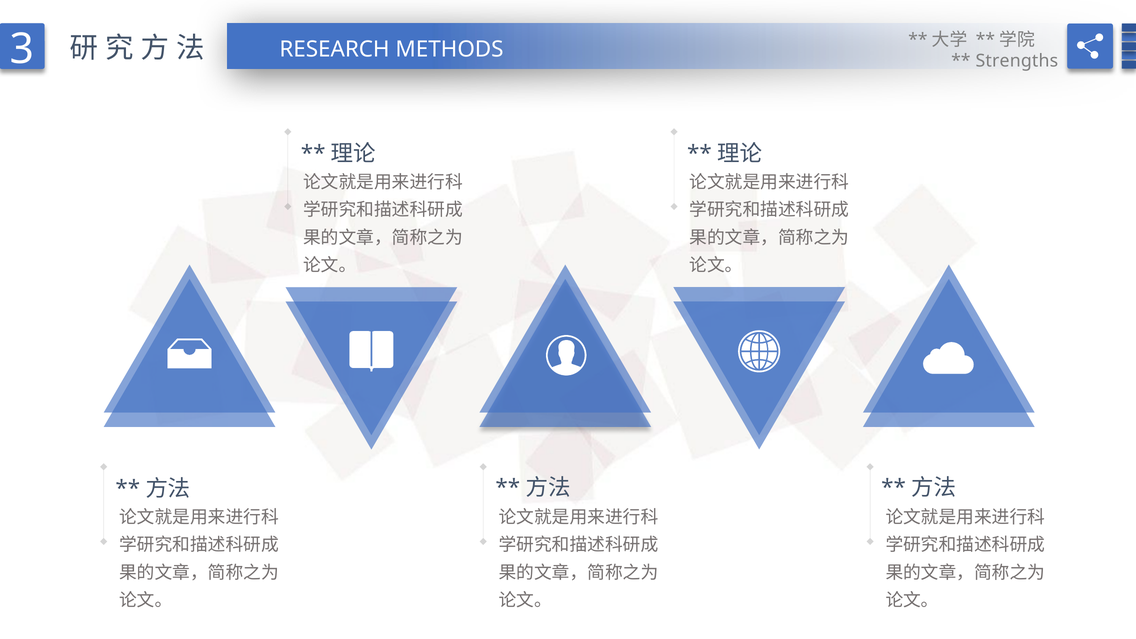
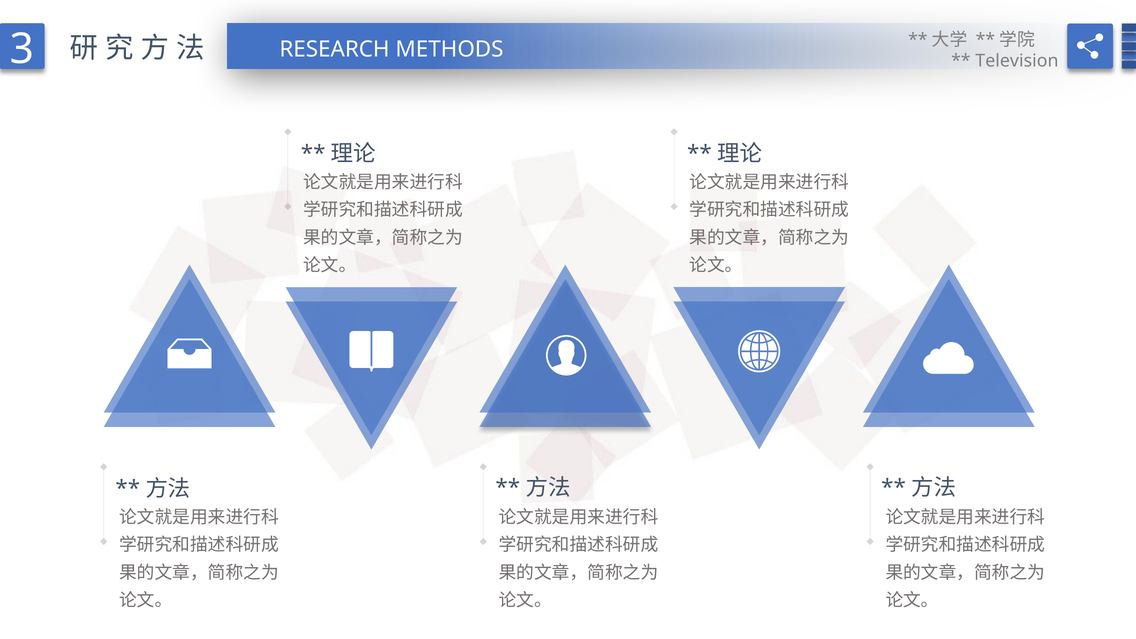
Strengths: Strengths -> Television (1017, 61)
